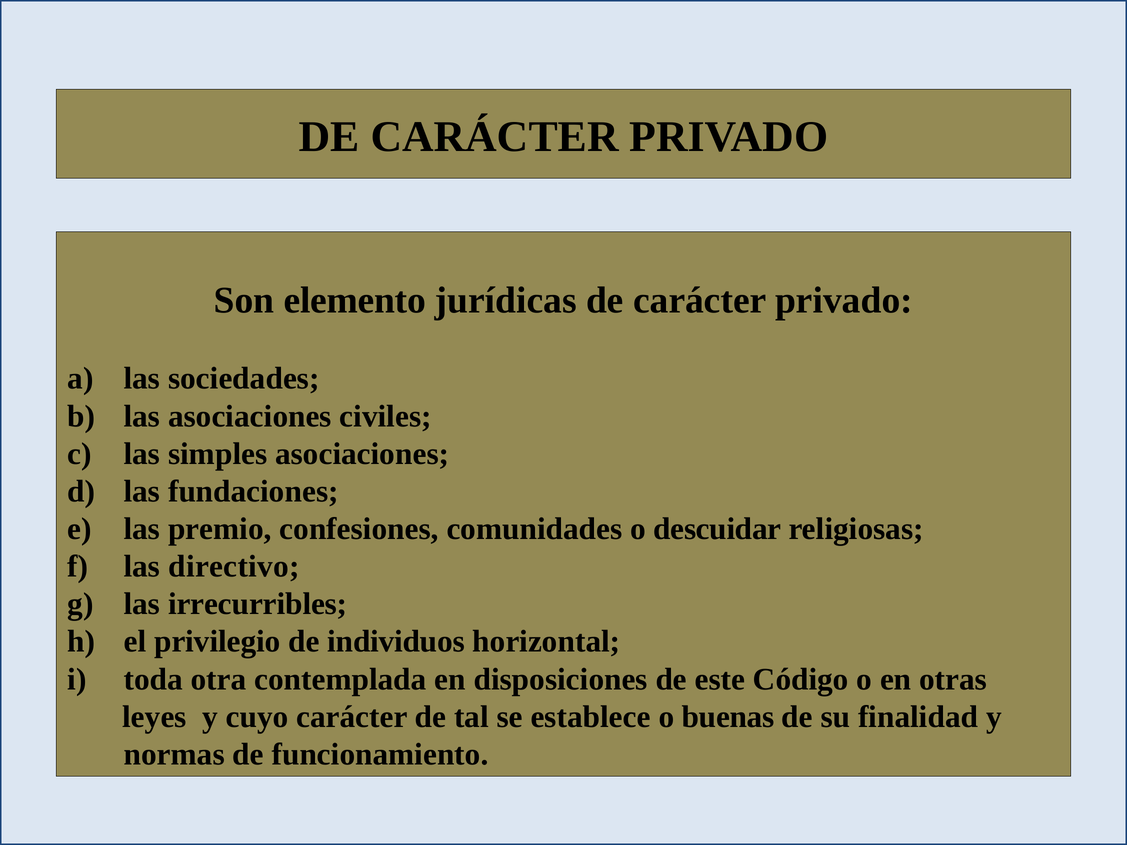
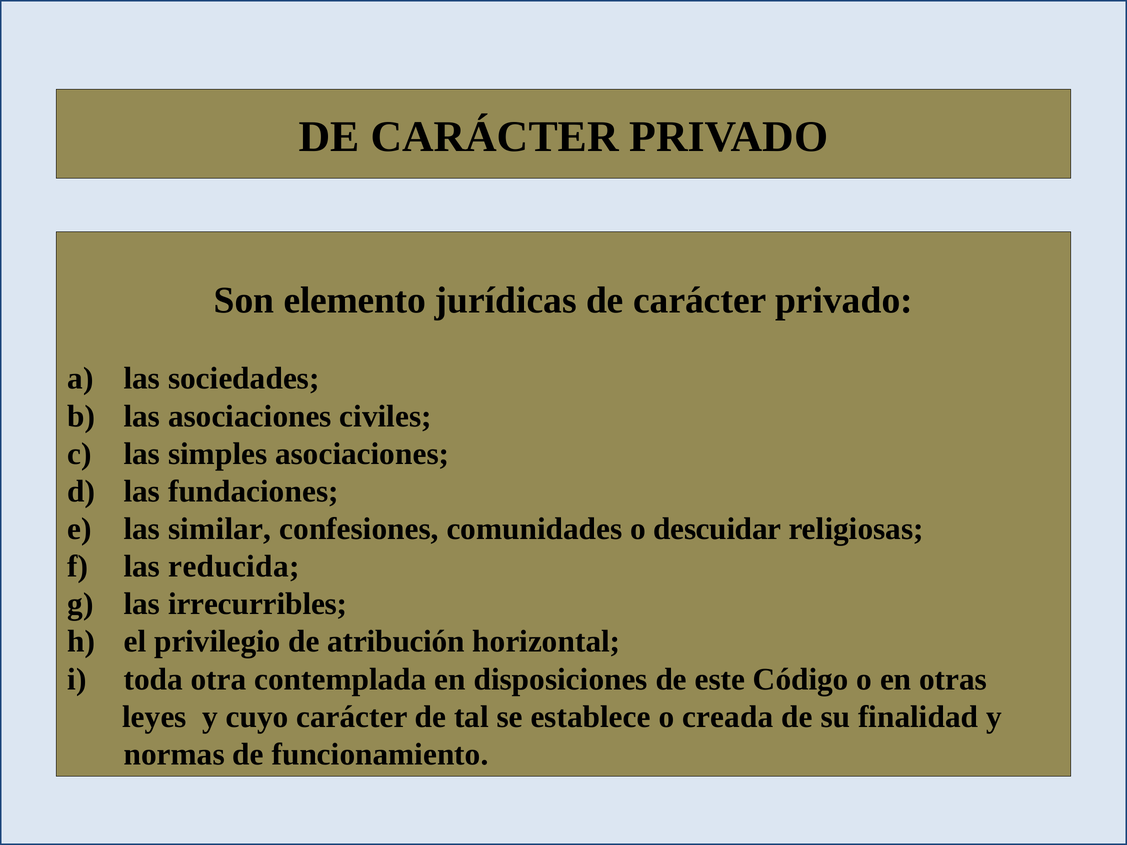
premio: premio -> similar (220, 529)
directivo: directivo -> reducida (234, 567)
individuos: individuos -> atribución (396, 642)
buenas: buenas -> creada (728, 717)
